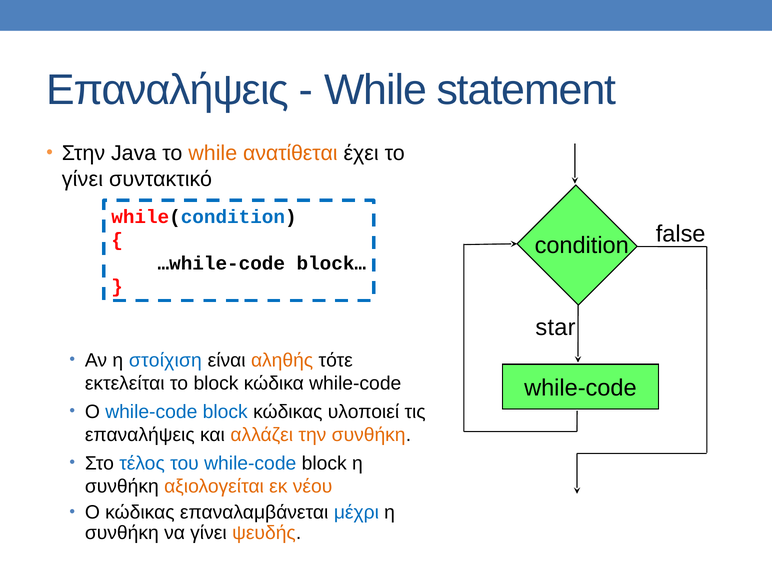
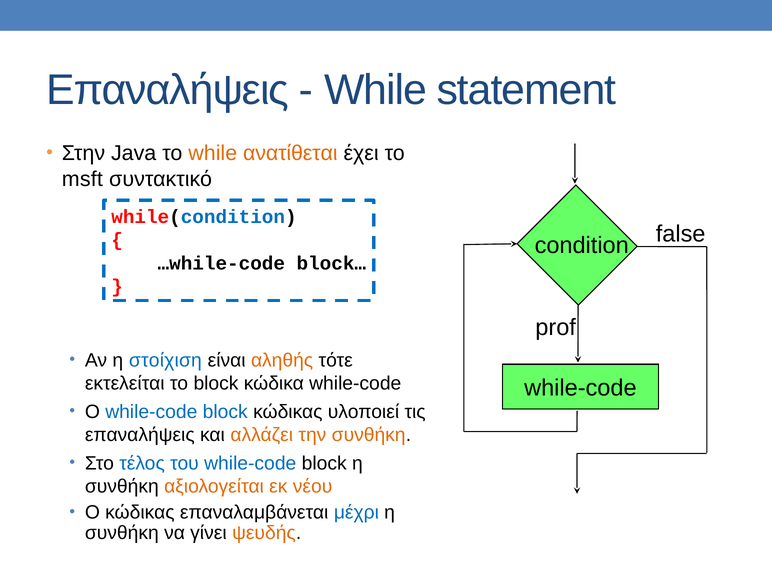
γίνει: γίνει -> msft (82, 179)
star: star -> prof (556, 327)
